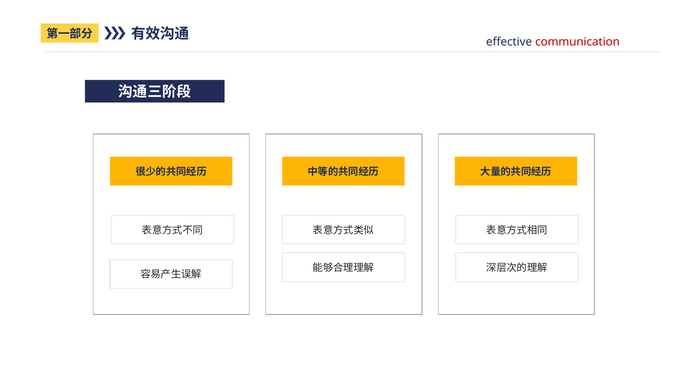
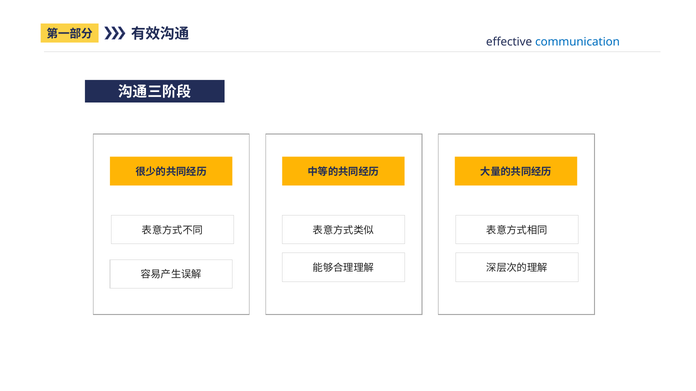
communication colour: red -> blue (578, 42)
